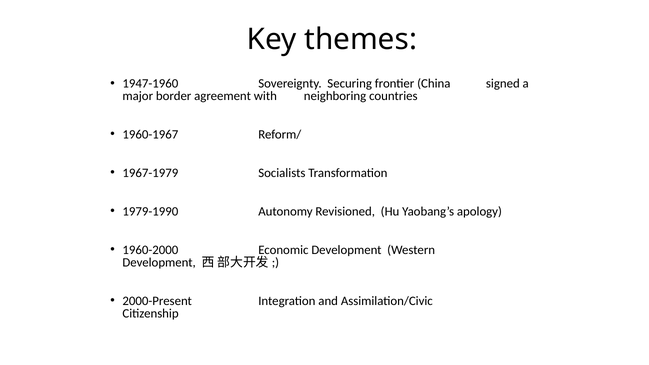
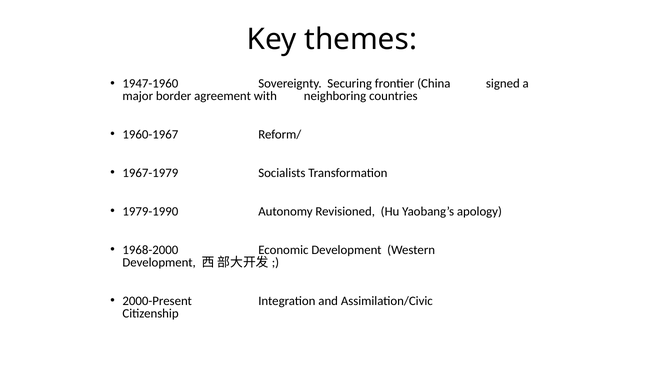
1960-2000: 1960-2000 -> 1968-2000 (150, 250)
